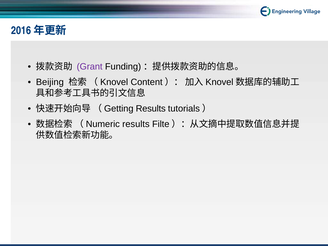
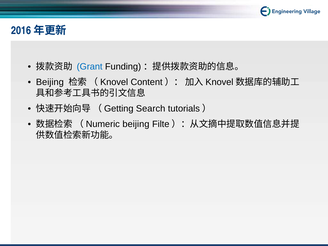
Grant colour: purple -> blue (90, 67)
（Getting Results: Results -> Search (151, 109)
（Numeric results: results -> beijing (136, 124)
